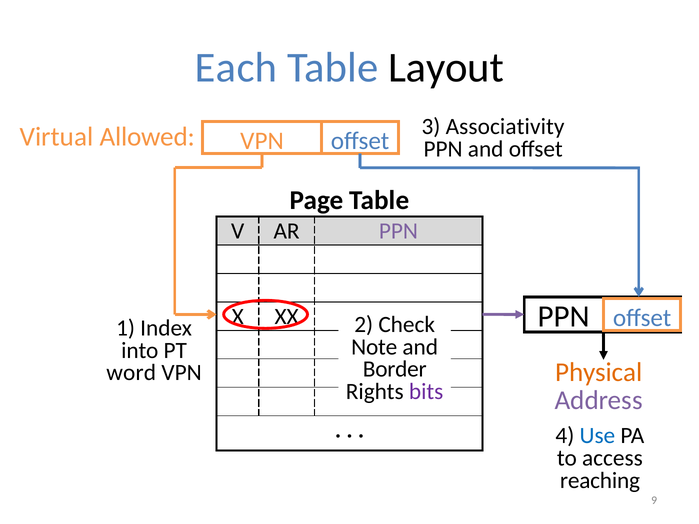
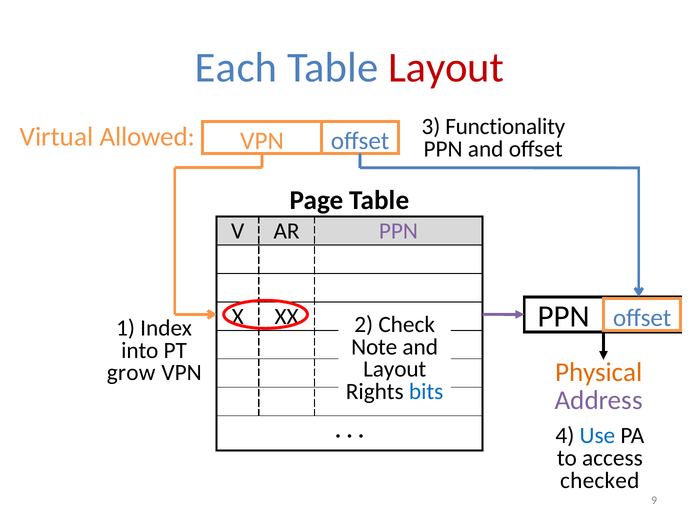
Layout colour: black -> red (446, 68)
Associativity: Associativity -> Functionality (505, 127)
Border: Border -> Layout (395, 369)
word: word -> grow (131, 373)
bits colour: purple -> blue (426, 392)
reaching: reaching -> checked (600, 481)
